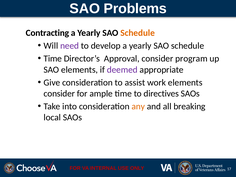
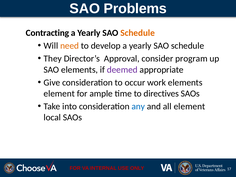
need colour: purple -> orange (70, 46)
Time: Time -> They (53, 59)
assist: assist -> occur (135, 82)
consider: consider -> element (59, 94)
any colour: orange -> blue (138, 106)
all breaking: breaking -> element (189, 106)
